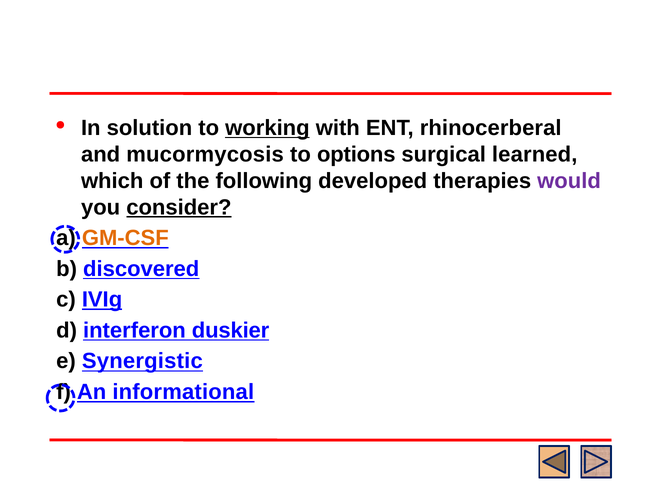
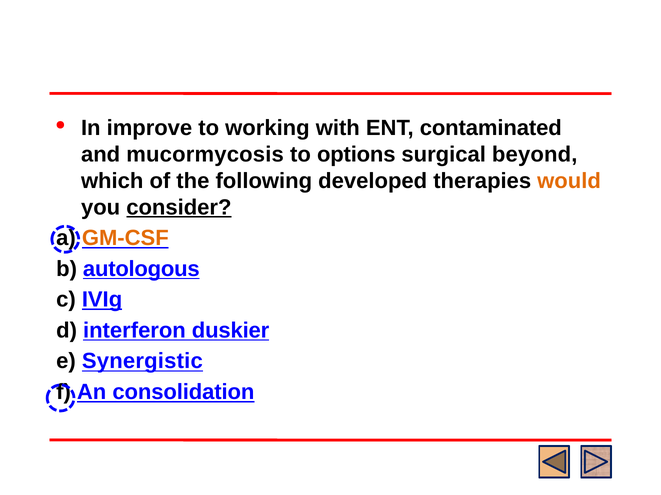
solution: solution -> improve (149, 128)
working underline: present -> none (267, 128)
rhinocerberal: rhinocerberal -> contaminated (491, 128)
learned: learned -> beyond (535, 155)
would colour: purple -> orange (569, 181)
discovered: discovered -> autologous (141, 269)
informational: informational -> consolidation (183, 393)
